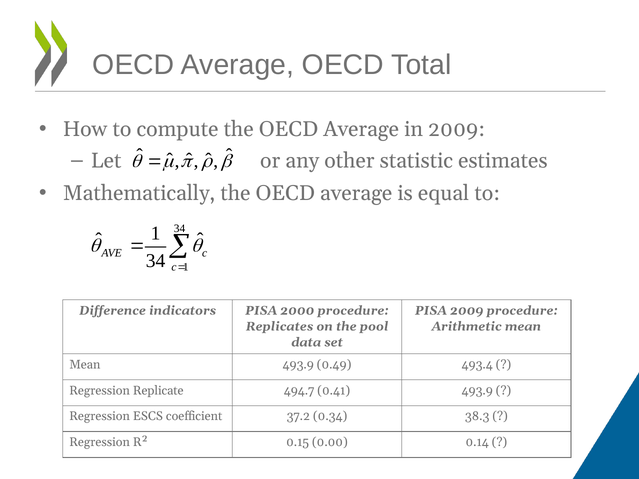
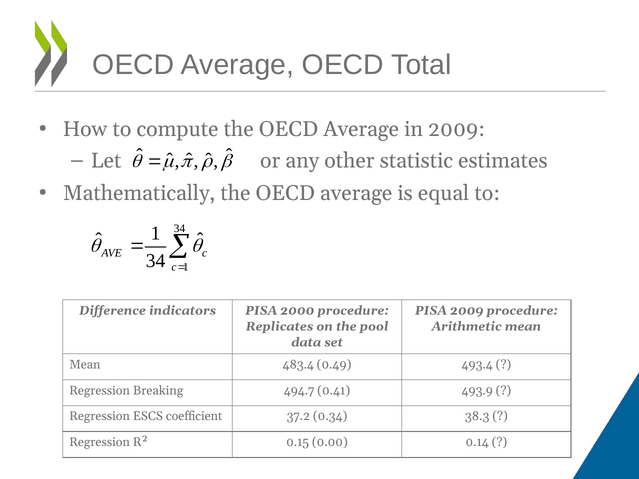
Mean 493.9: 493.9 -> 483.4 (298, 365)
Replicate: Replicate -> Breaking (158, 391)
